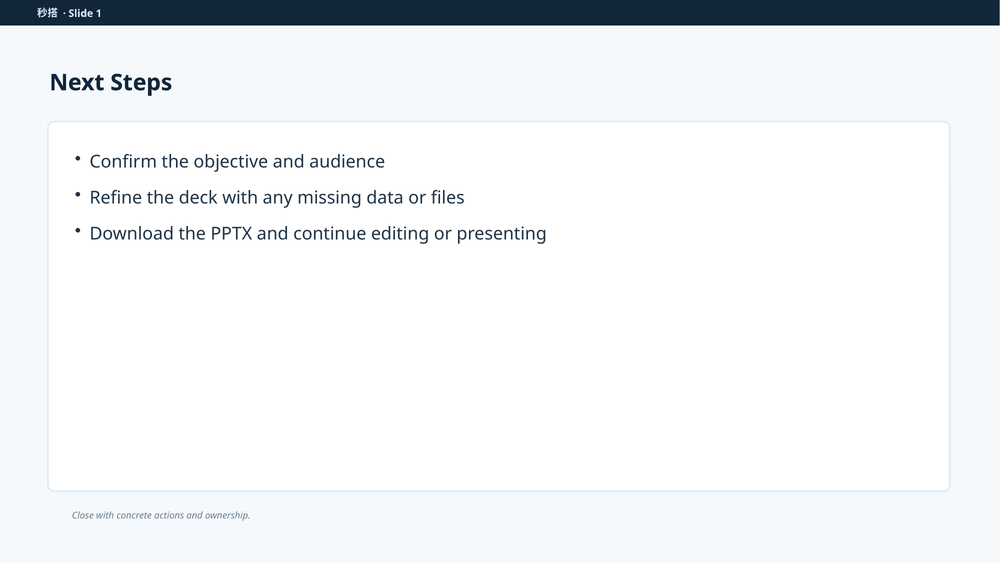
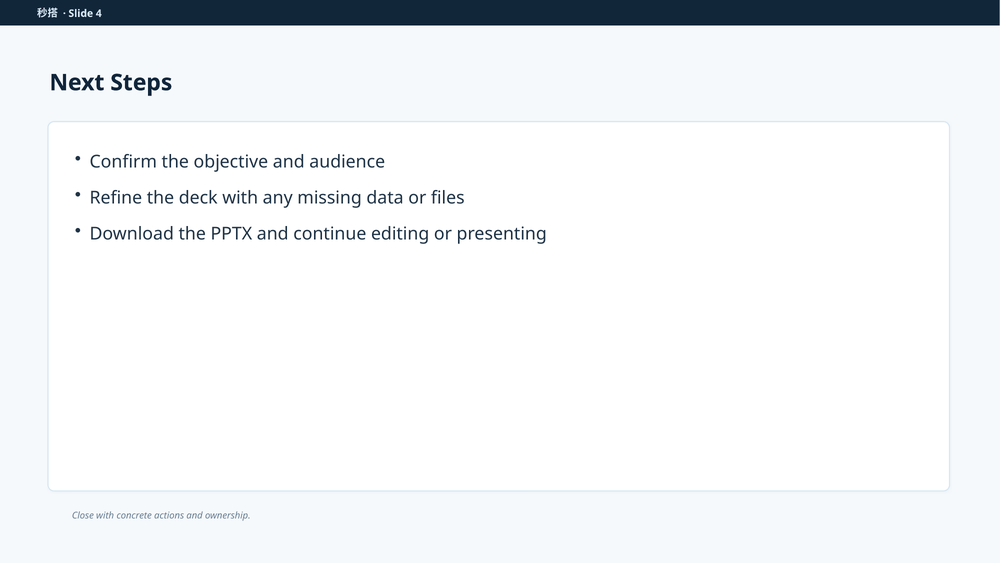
1: 1 -> 4 (99, 13)
